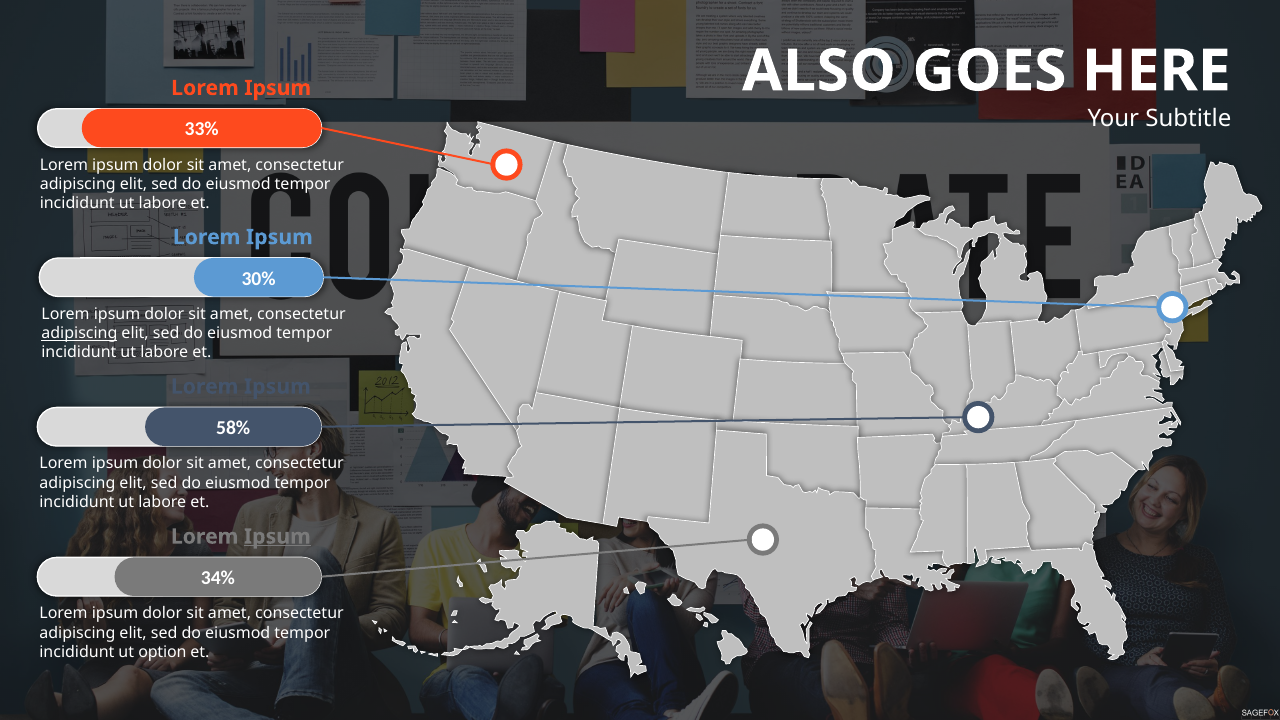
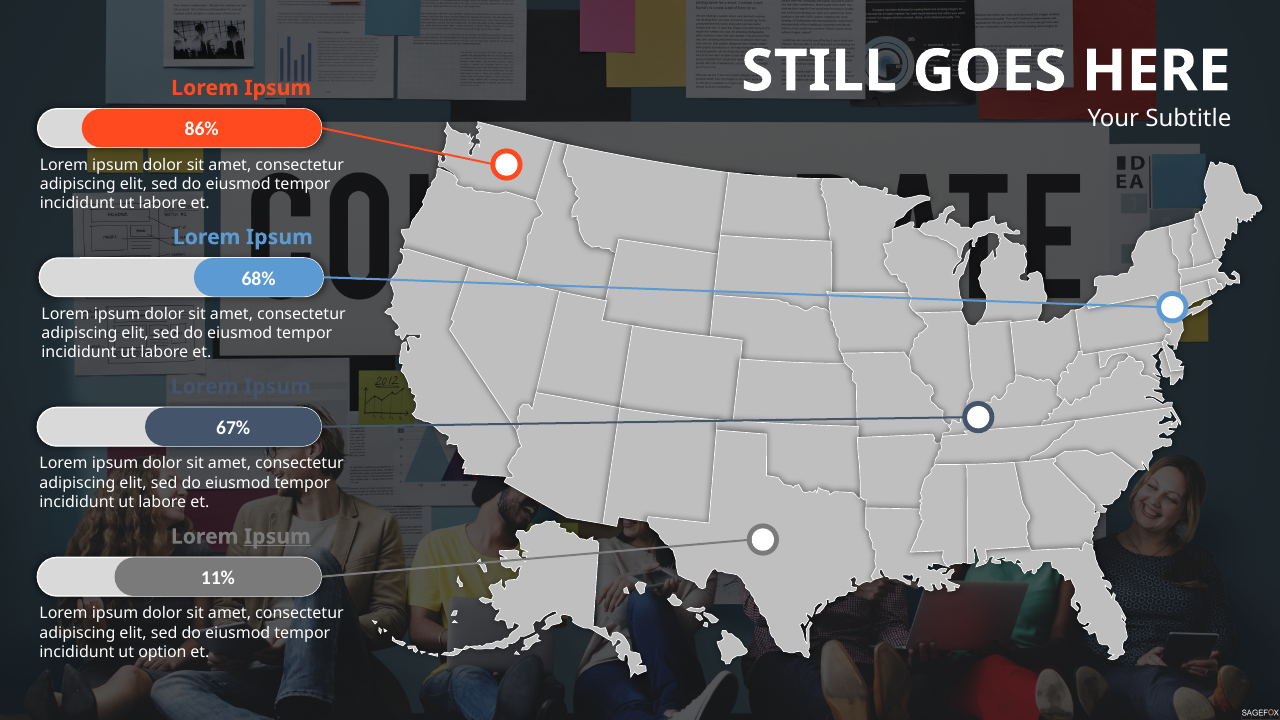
ALSO: ALSO -> STILL (819, 71)
33%: 33% -> 86% (202, 129)
30%: 30% -> 68% (259, 279)
adipiscing underline: present -> none (79, 333)
58%: 58% -> 67% (233, 428)
34%: 34% -> 11% (218, 578)
